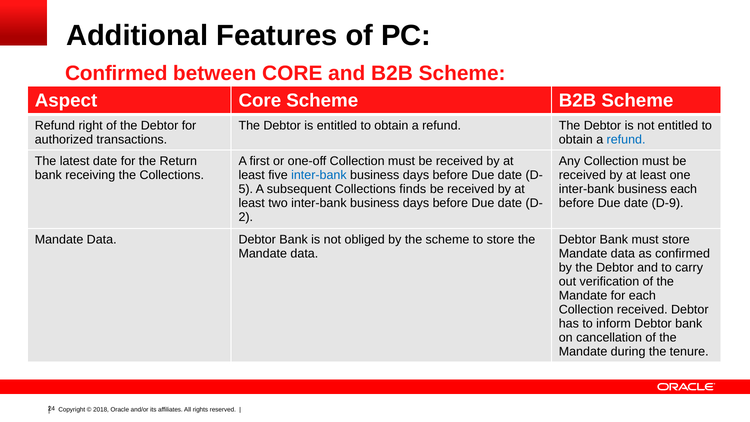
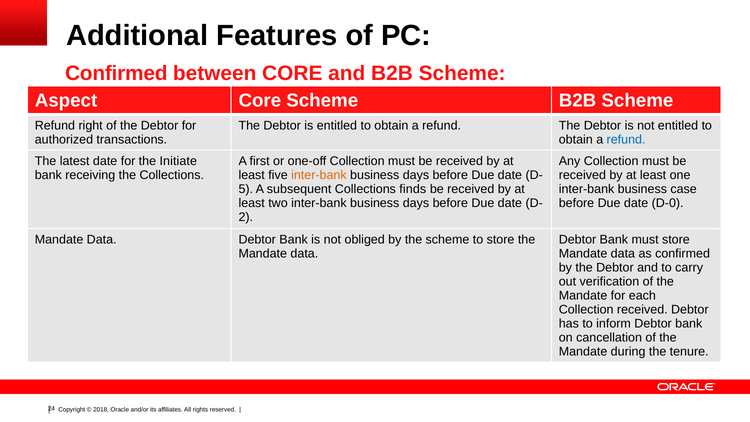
Return: Return -> Initiate (178, 161)
inter-bank colour: blue -> orange (319, 175)
business each: each -> case (684, 189)
D-9: D-9 -> D-0 (668, 203)
